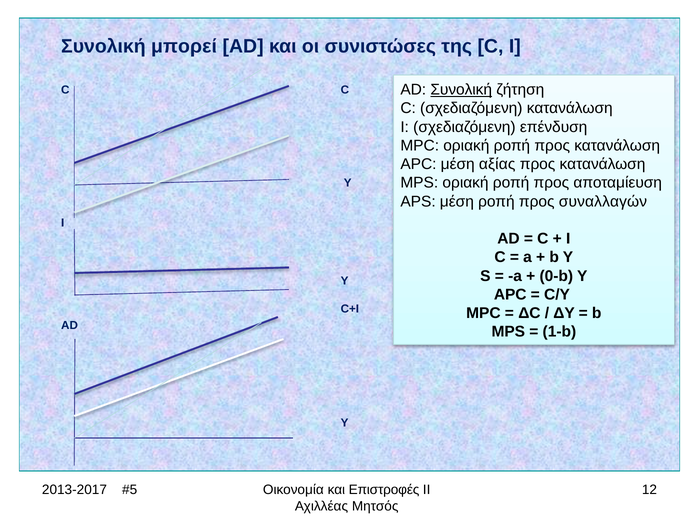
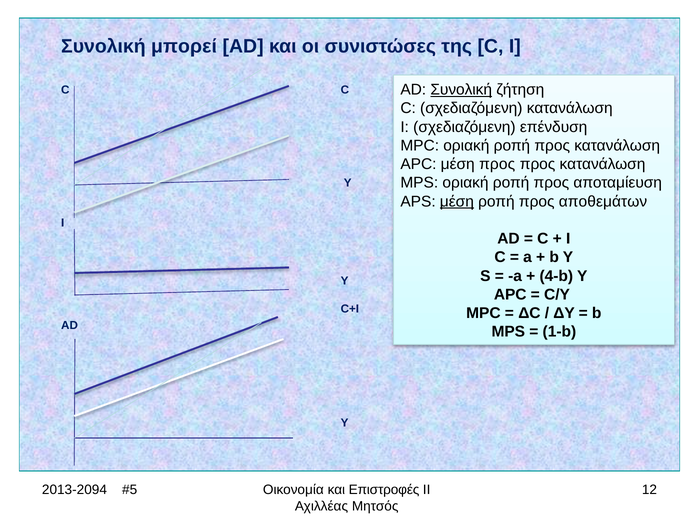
μέση αξίας: αξίας -> προς (497, 164)
μέση underline: none -> present (457, 202)
συναλλαγών: συναλλαγών -> αποθεμάτων (603, 202)
0-b: 0-b -> 4-b (556, 276)
2013-2017: 2013-2017 -> 2013-2094 (74, 490)
